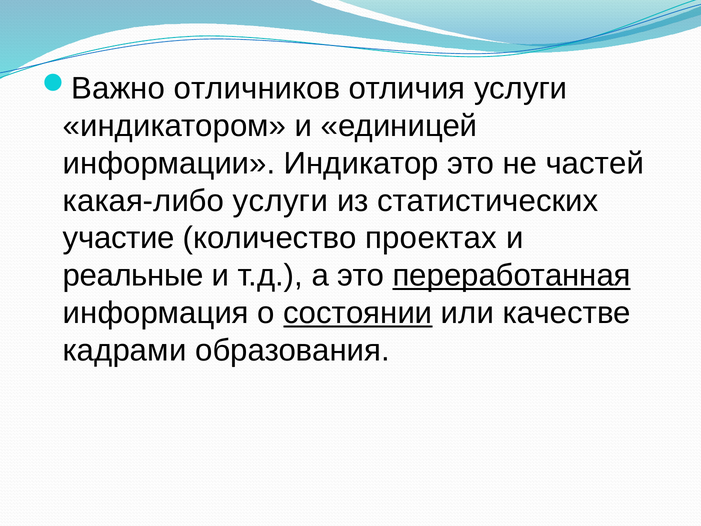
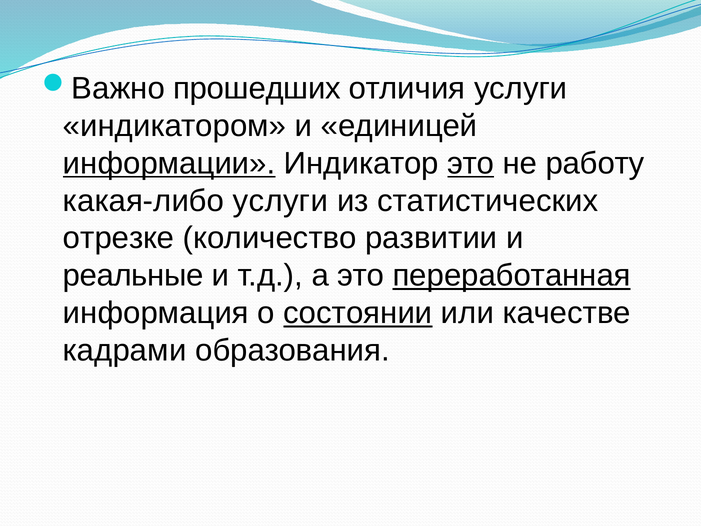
отличников: отличников -> прошедших (257, 88)
информации underline: none -> present (169, 163)
это underline: none -> present (471, 163)
частей: частей -> работу (595, 163)
участие: участие -> отрезке (119, 238)
проектах: проектах -> развитии (431, 238)
